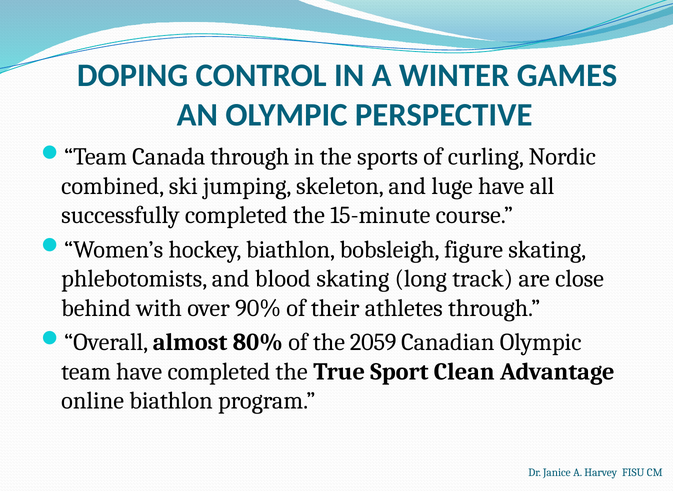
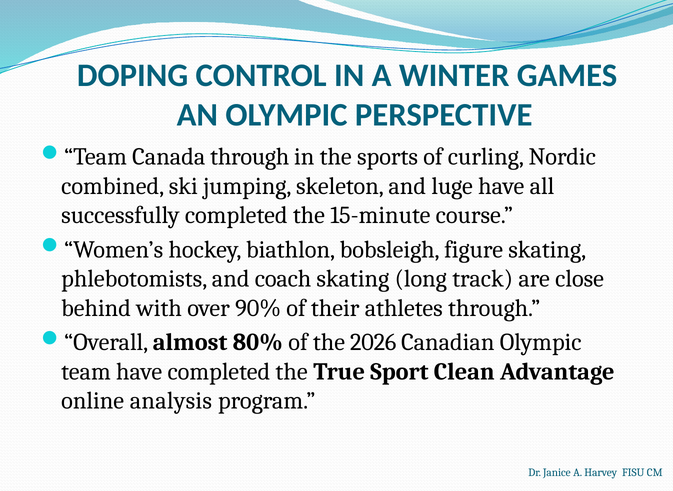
blood: blood -> coach (283, 278)
2059: 2059 -> 2026 (373, 342)
online biathlon: biathlon -> analysis (171, 400)
